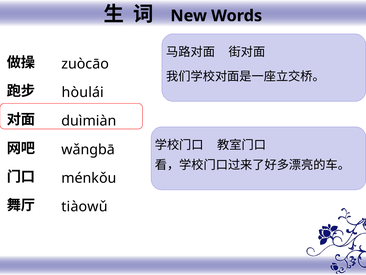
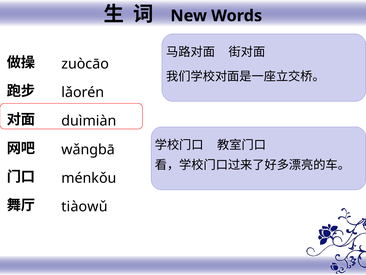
hòulái: hòulái -> lǎorén (83, 92)
